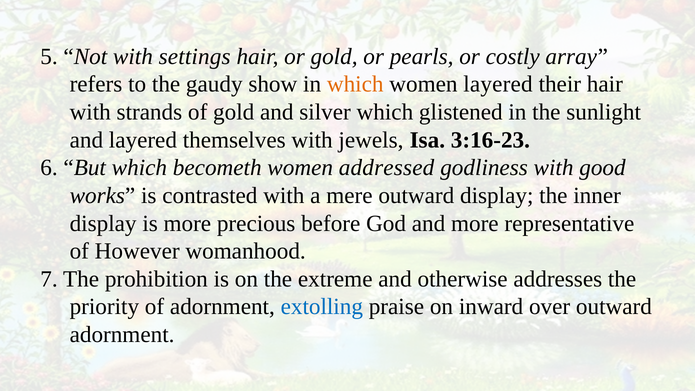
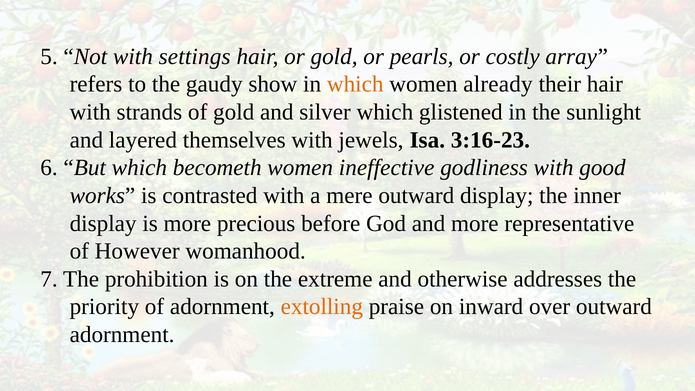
women layered: layered -> already (498, 84)
addressed: addressed -> ineffective (387, 168)
extolling colour: blue -> orange (322, 307)
